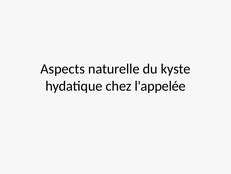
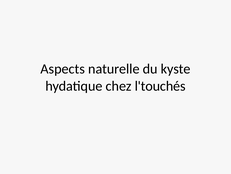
l'appelée: l'appelée -> l'touchés (160, 86)
